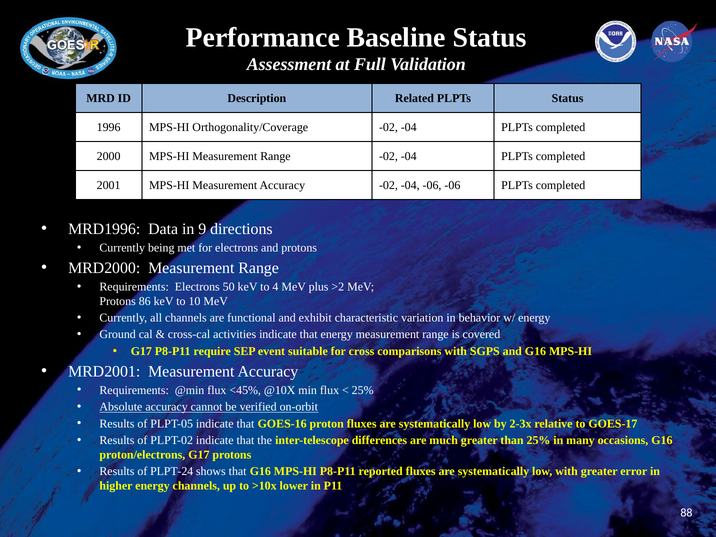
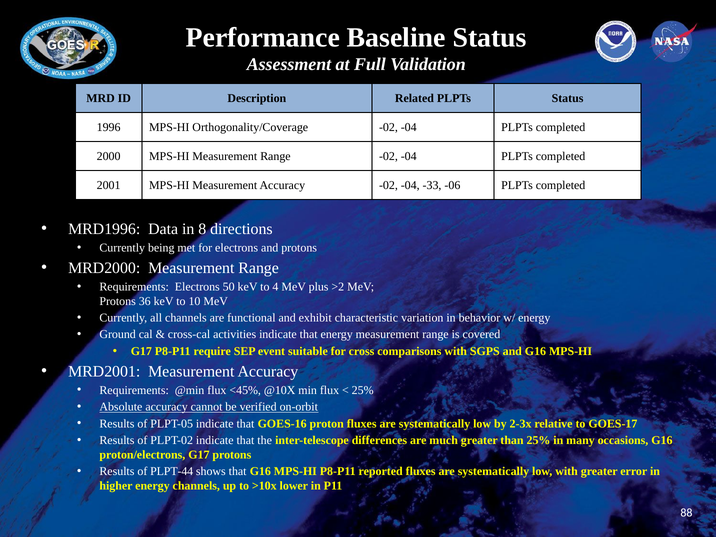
-04 -06: -06 -> -33 (432, 185)
9: 9 -> 8 (202, 229)
86: 86 -> 36 (145, 301)
PLPT-24: PLPT-24 -> PLPT-44 (172, 471)
